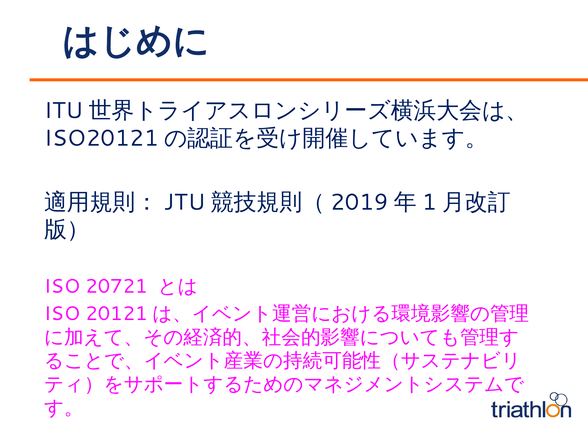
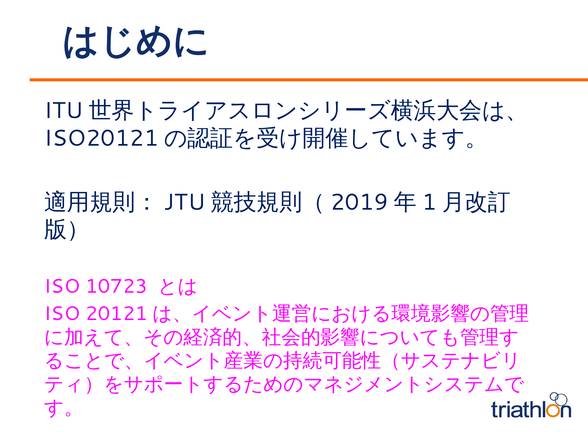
20721: 20721 -> 10723 (117, 286)
